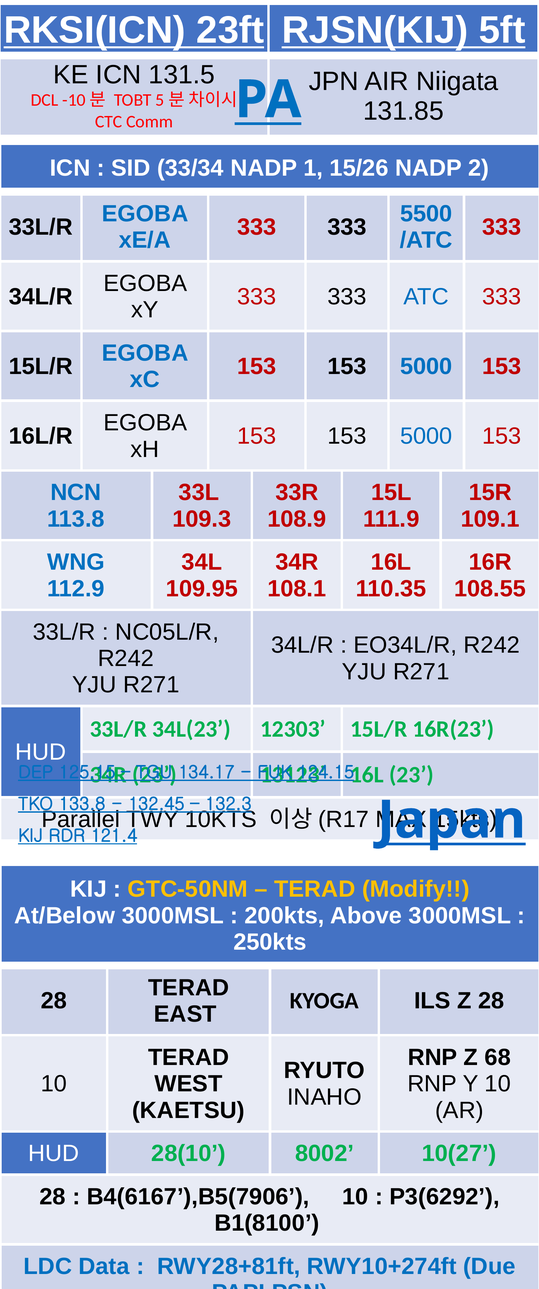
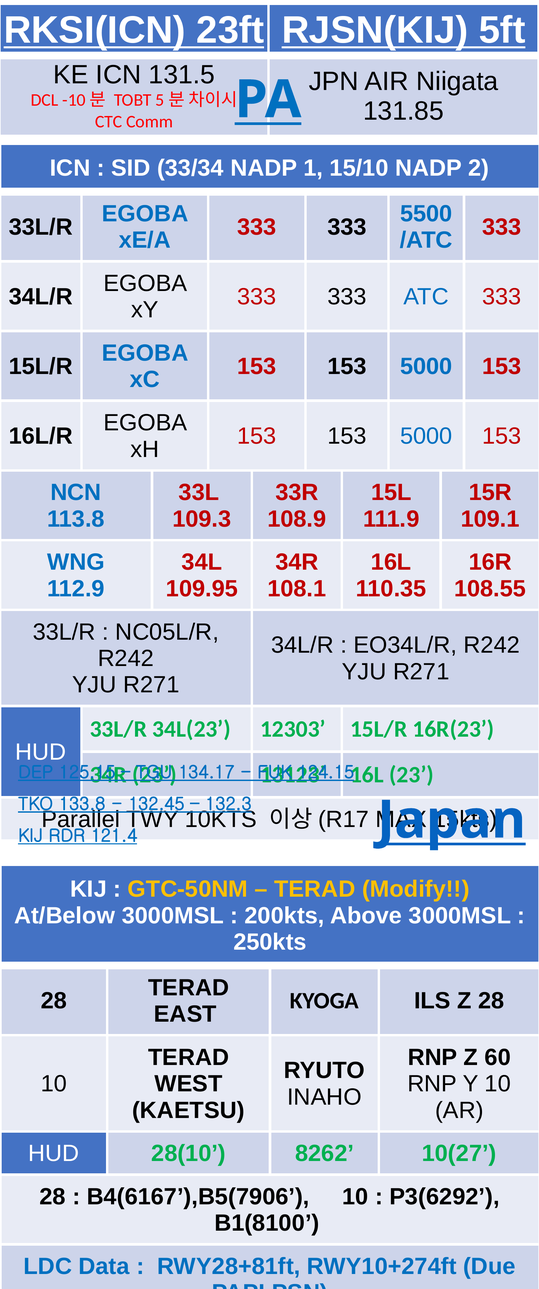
15/26: 15/26 -> 15/10 (359, 168)
68: 68 -> 60 (498, 1058)
8002: 8002 -> 8262 (325, 1154)
